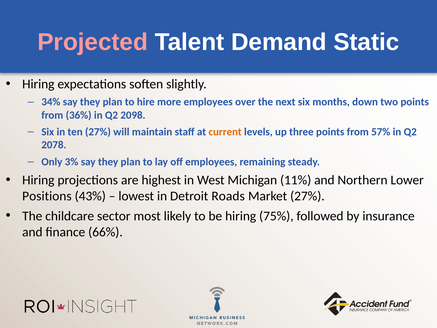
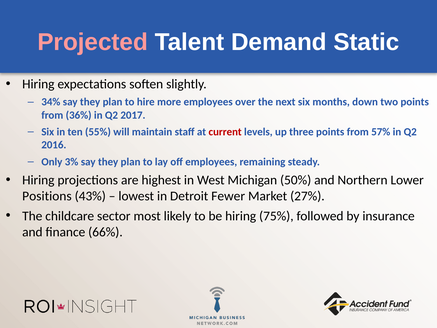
2098: 2098 -> 2017 (133, 115)
ten 27%: 27% -> 55% (98, 132)
current colour: orange -> red (225, 132)
2078: 2078 -> 2016 (54, 145)
11%: 11% -> 50% (296, 180)
Roads: Roads -> Fewer (228, 196)
